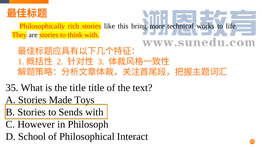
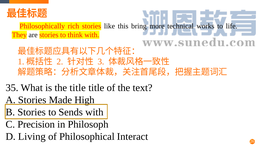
Toys: Toys -> High (84, 100)
However: However -> Precision (36, 125)
School: School -> Living (32, 137)
